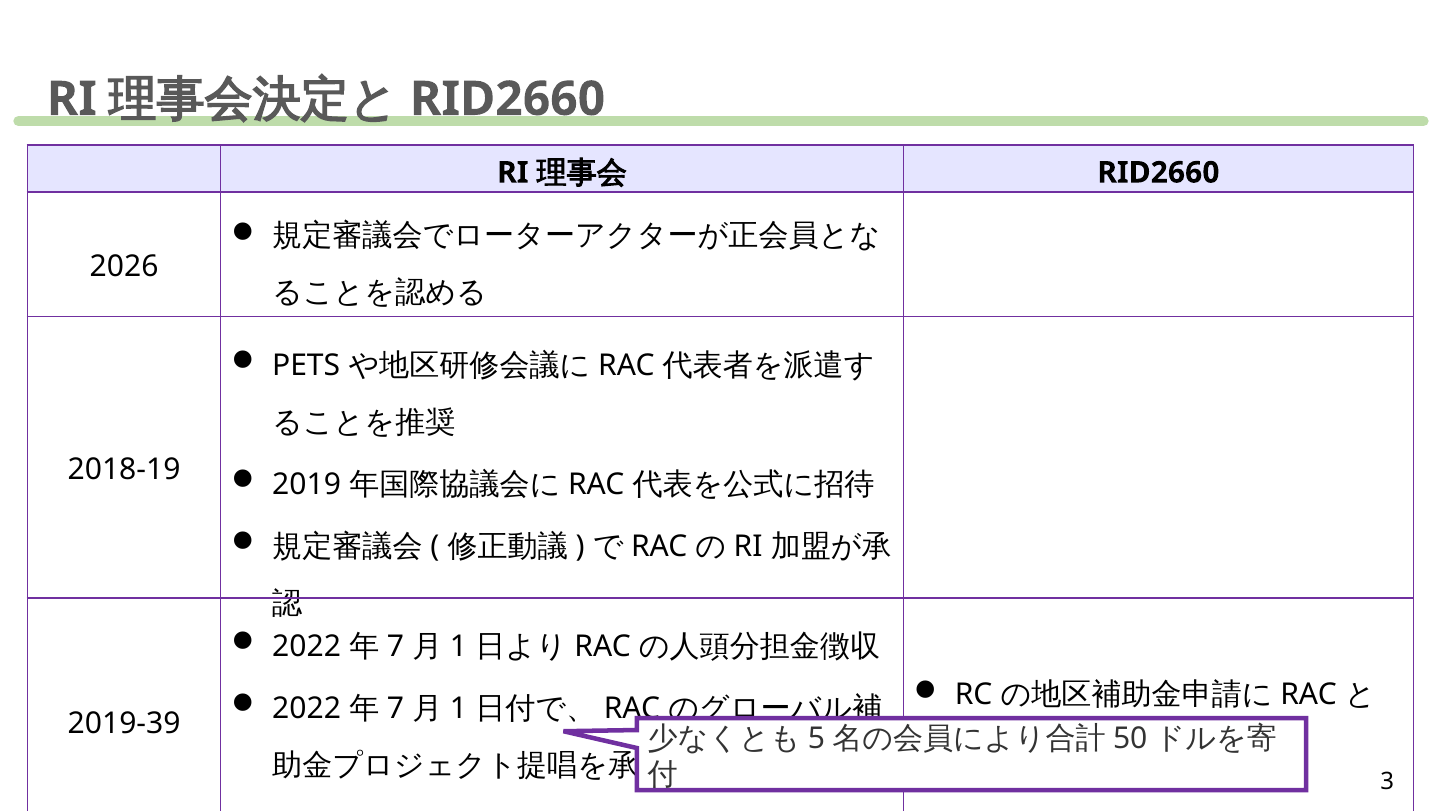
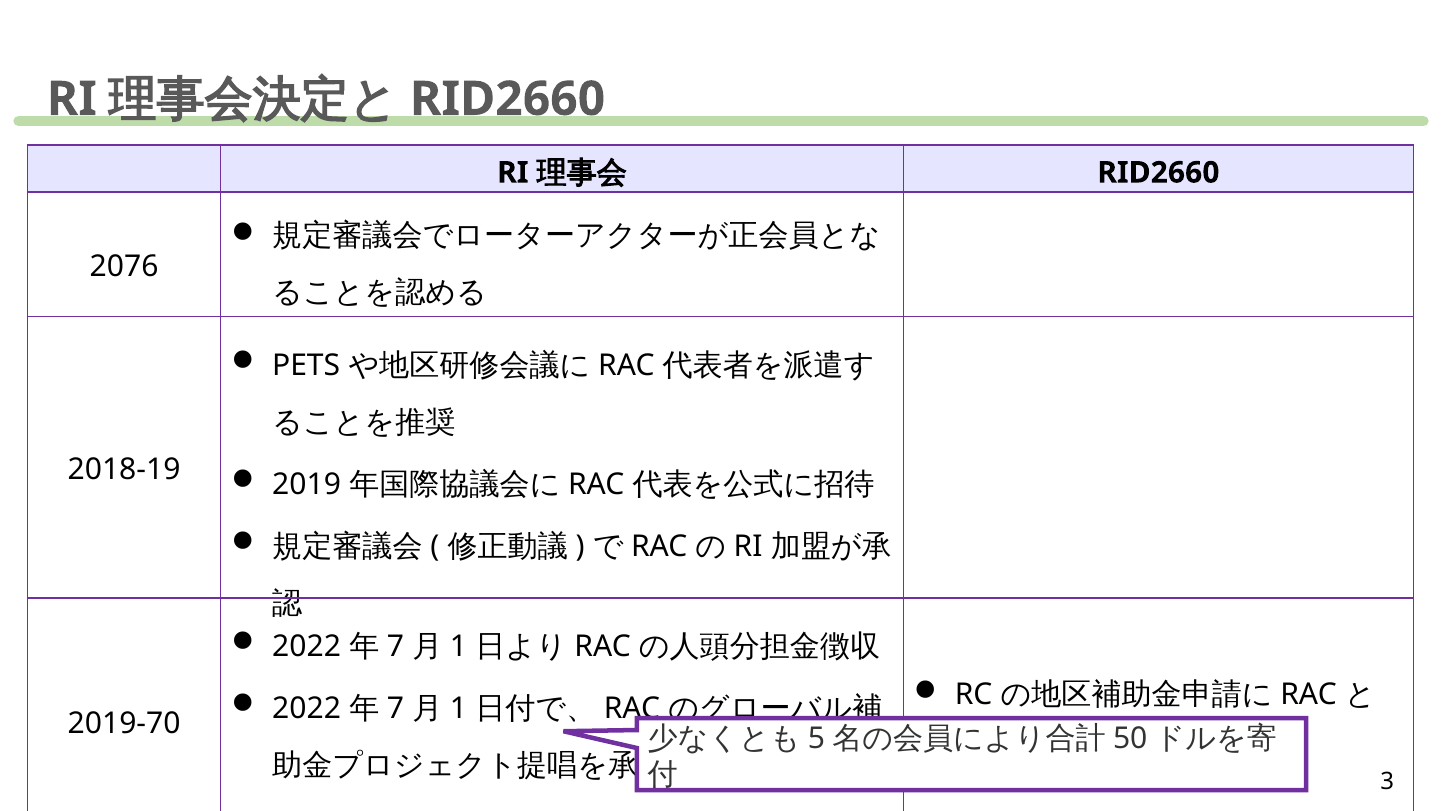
2026: 2026 -> 2076 (124, 266)
2019-39: 2019-39 -> 2019-70 (124, 724)
